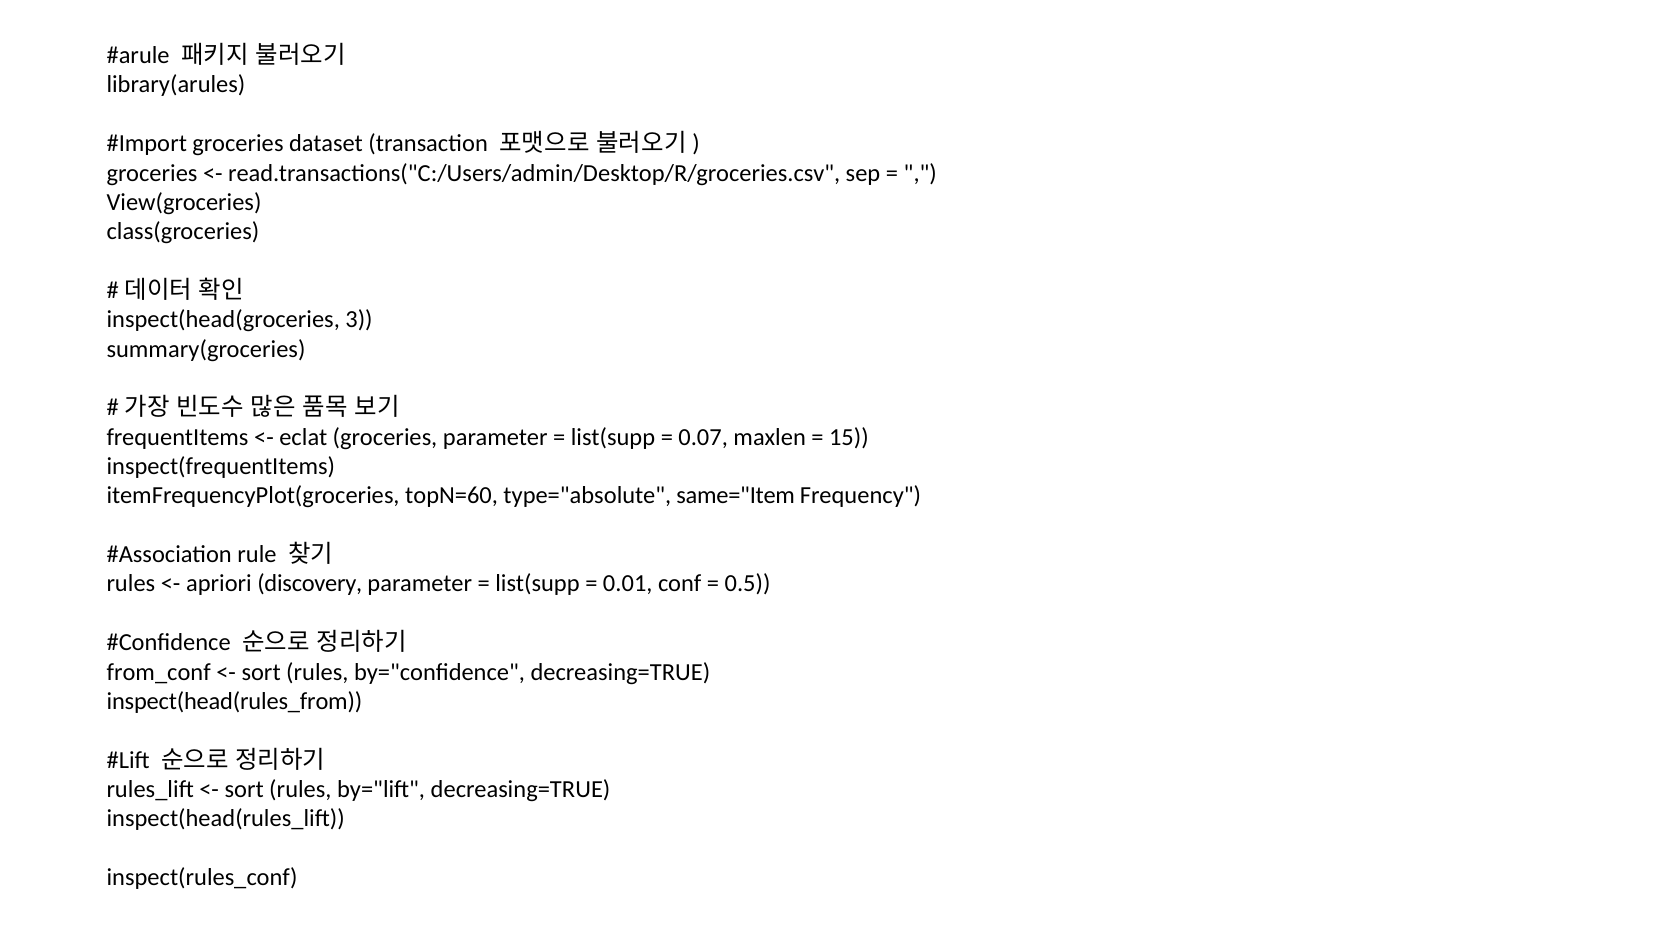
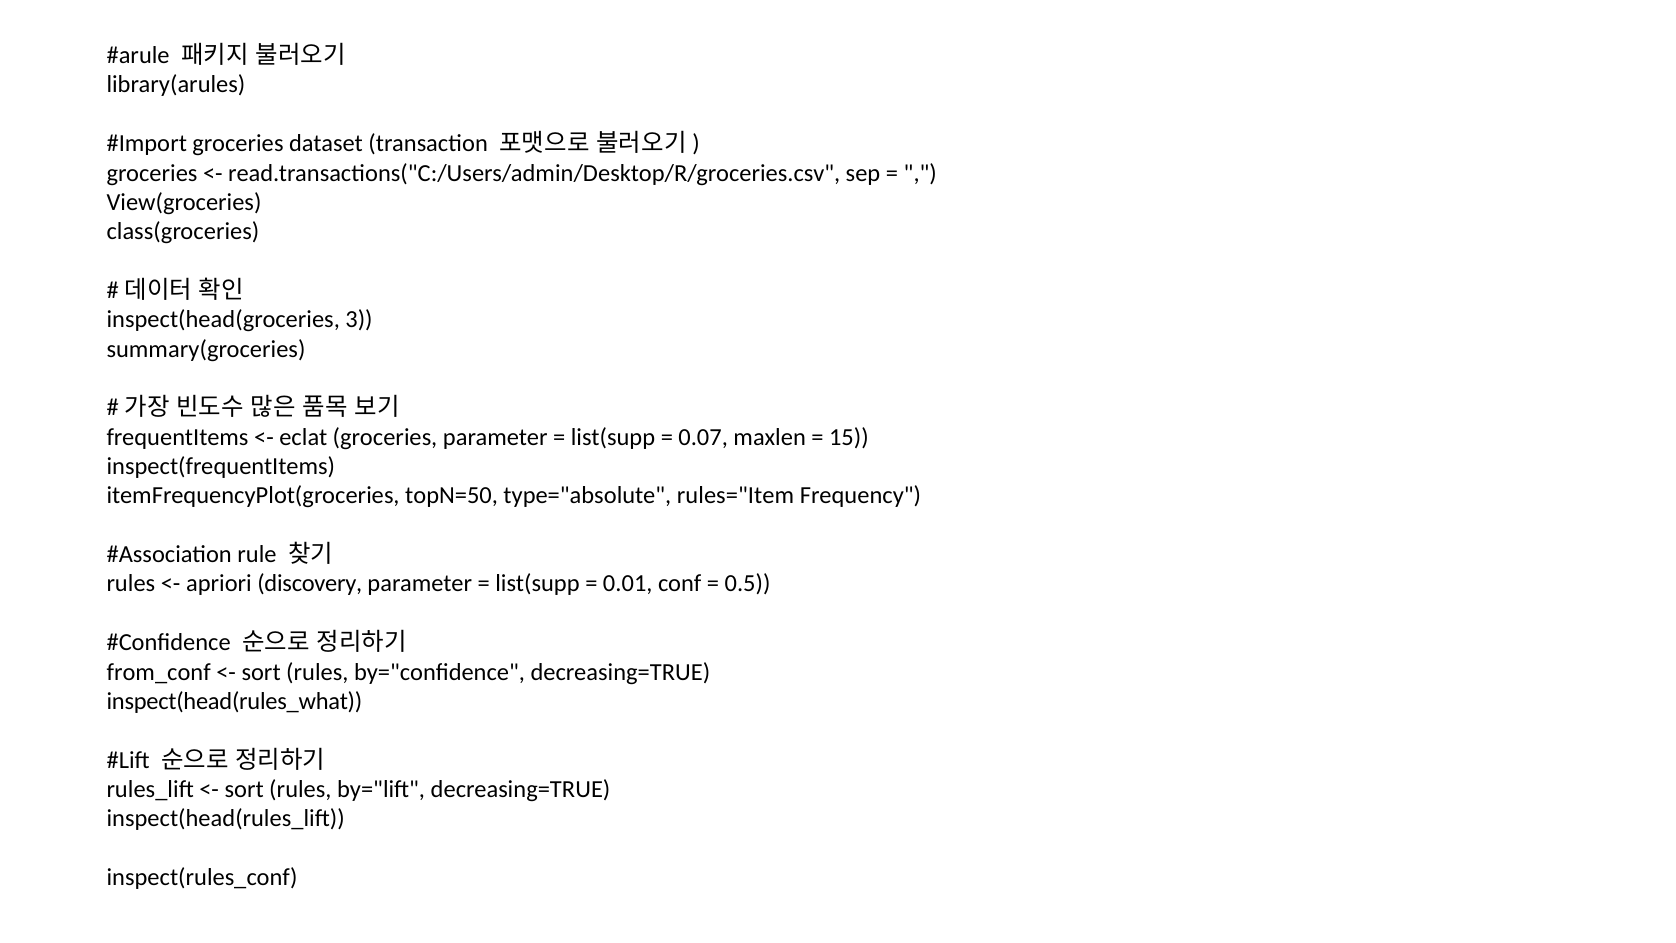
topN=60: topN=60 -> topN=50 (452, 496)
same="Item: same="Item -> rules="Item (736, 496)
inspect(head(rules_from: inspect(head(rules_from -> inspect(head(rules_what (234, 701)
